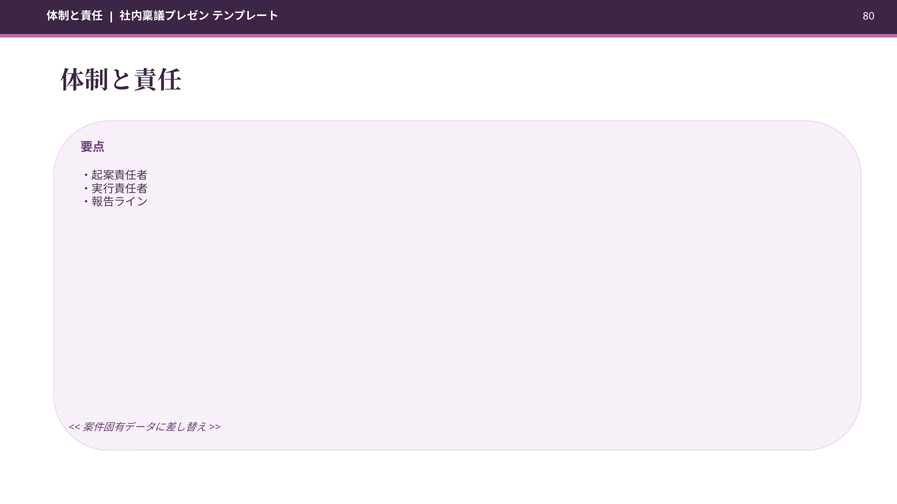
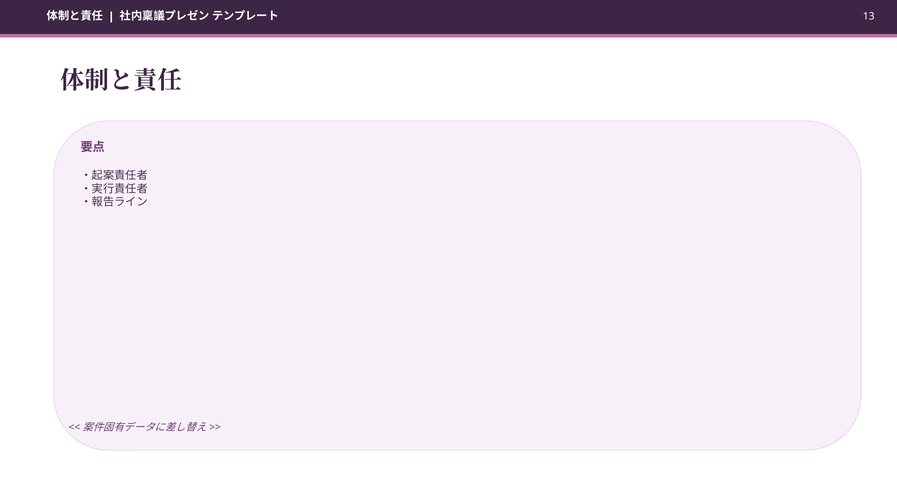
80: 80 -> 13 (869, 16)
